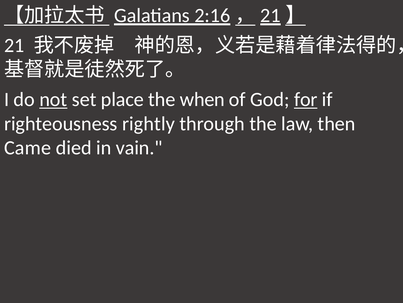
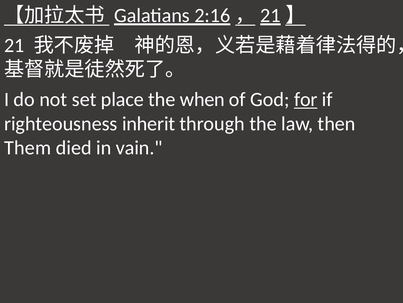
not underline: present -> none (53, 99)
rightly: rightly -> inherit (149, 123)
Came: Came -> Them (28, 148)
